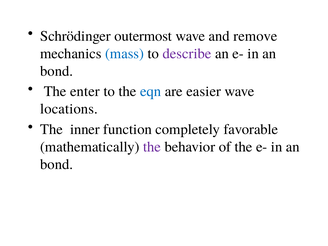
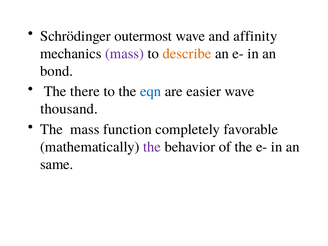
remove: remove -> affinity (255, 36)
mass colour: blue -> purple (125, 54)
describe colour: purple -> orange (187, 54)
enter: enter -> there (85, 91)
locations: locations -> thousand (69, 109)
The inner: inner -> mass (85, 129)
bond: bond -> same (57, 164)
